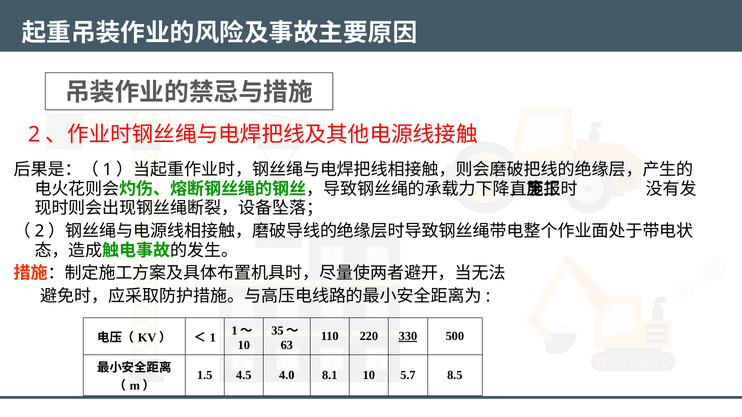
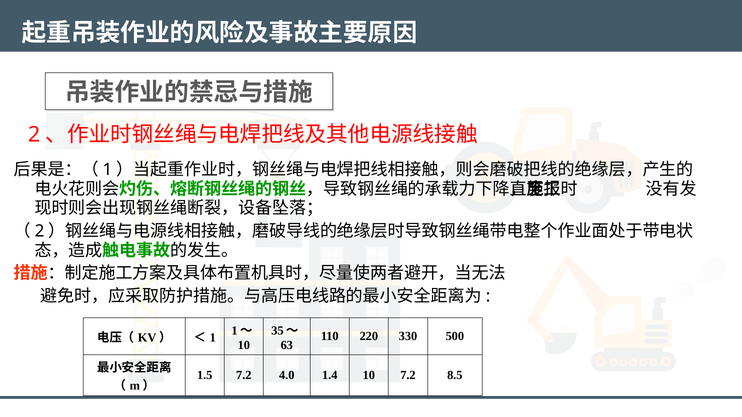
330 underline: present -> none (408, 337)
1.5 4.5: 4.5 -> 7.2 (244, 376)
8.1: 8.1 -> 1.4 (330, 376)
10 5.7: 5.7 -> 7.2 (408, 376)
